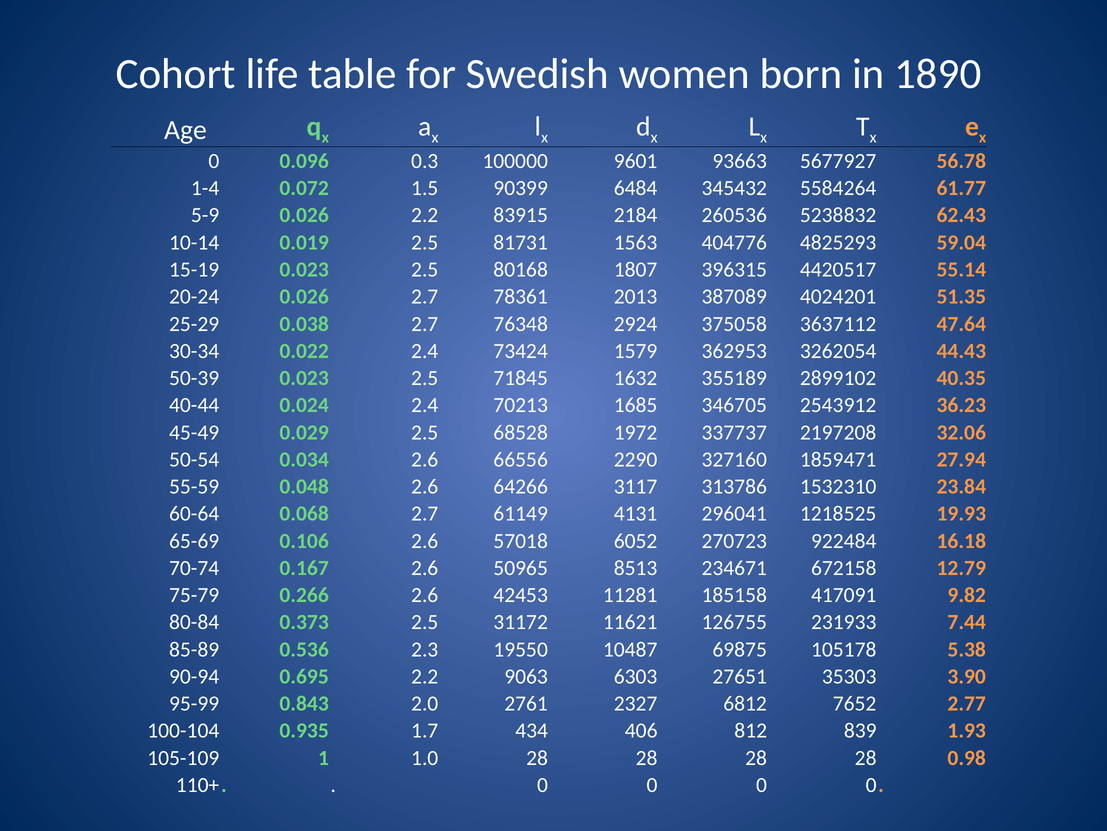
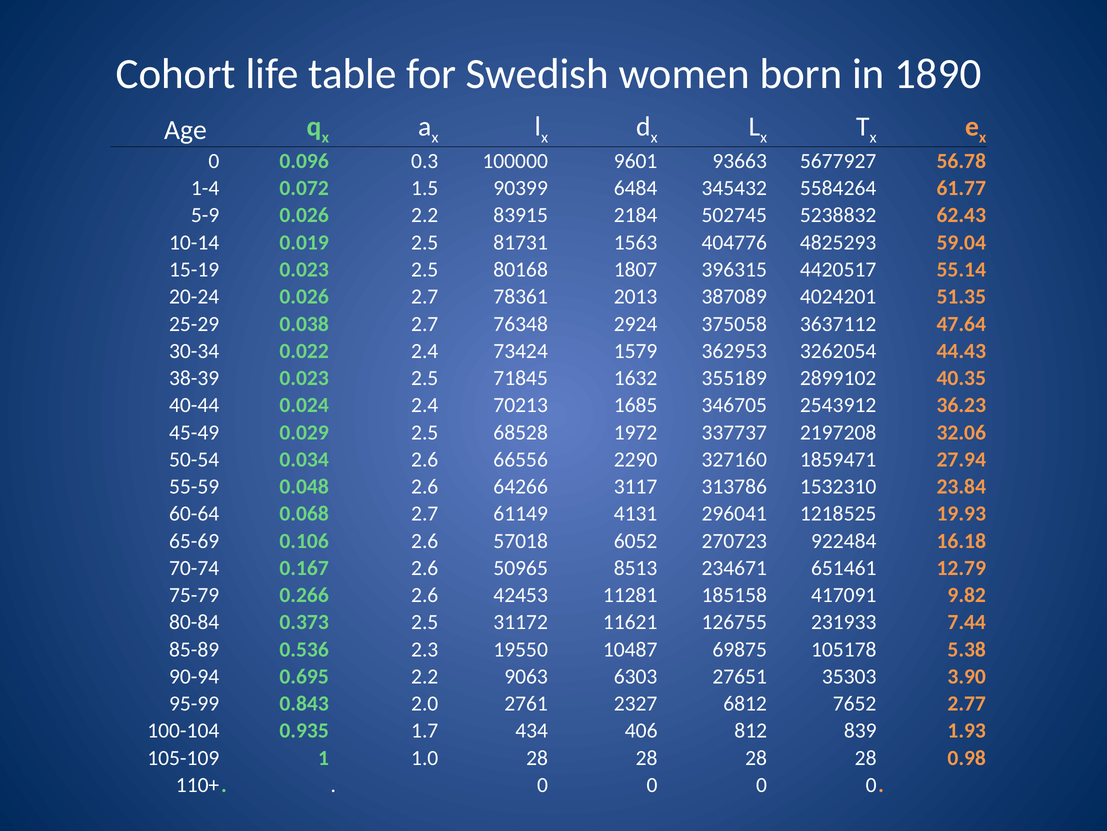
260536: 260536 -> 502745 (734, 215)
50-39: 50-39 -> 38-39 (194, 378)
672158: 672158 -> 651461 (844, 568)
